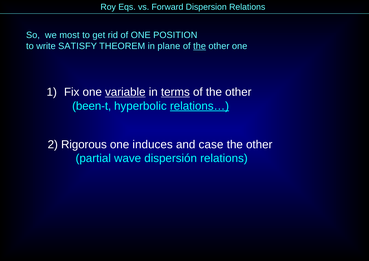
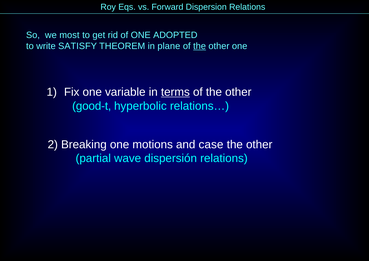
POSITION: POSITION -> ADOPTED (175, 35)
variable underline: present -> none (125, 92)
been-t: been-t -> good-t (92, 106)
relations… underline: present -> none (199, 106)
Rigorous: Rigorous -> Breaking (84, 144)
induces: induces -> motions (153, 144)
